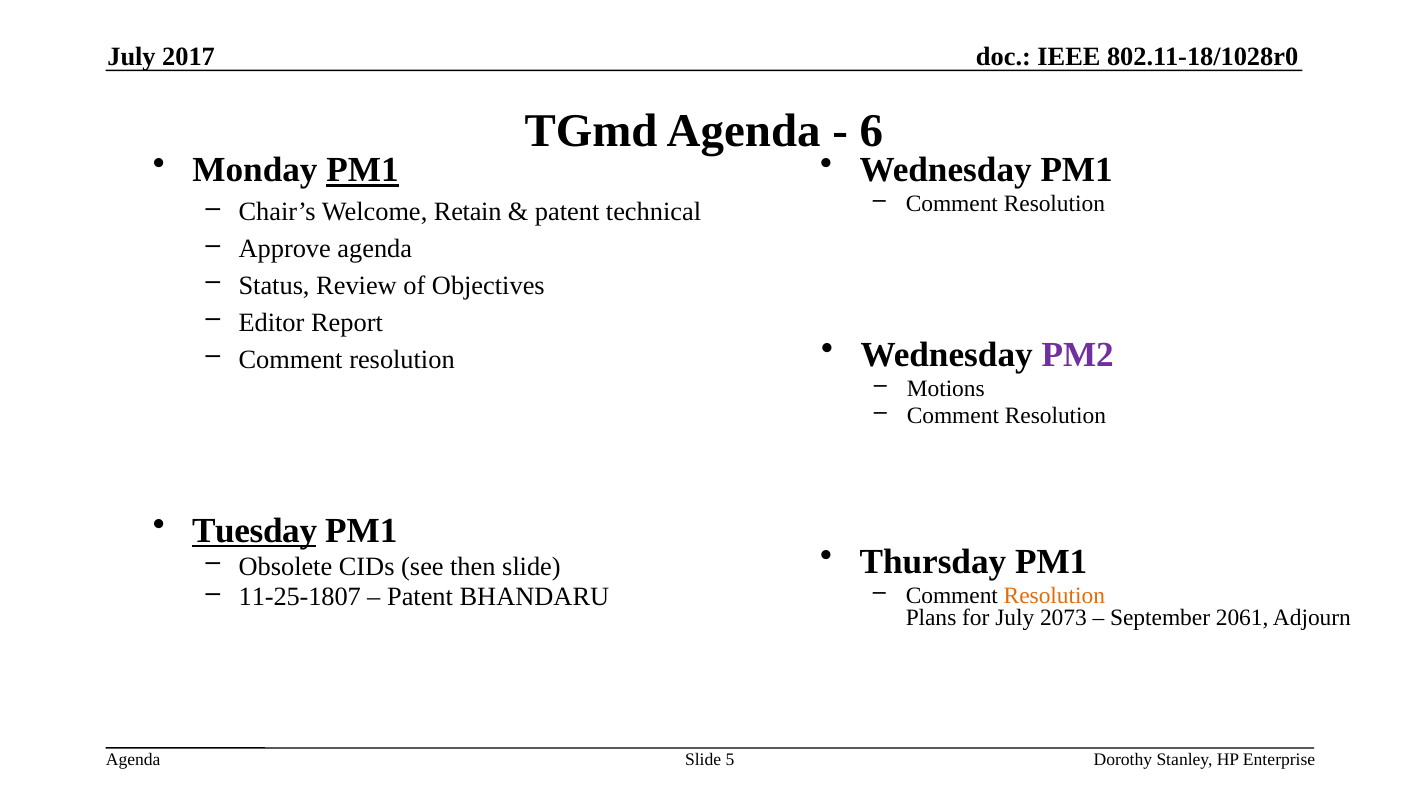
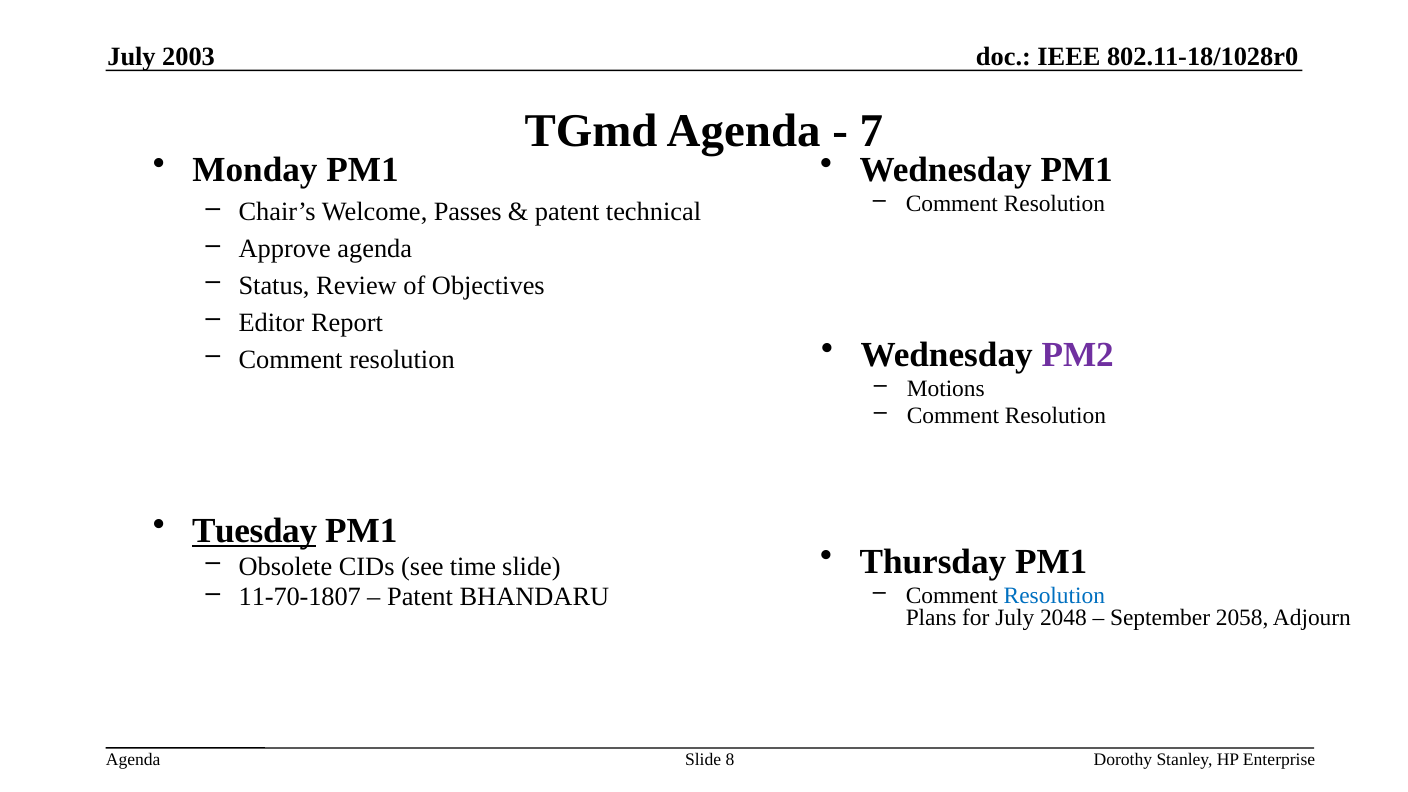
2017: 2017 -> 2003 (189, 56)
6: 6 -> 7 (871, 131)
PM1 underline: present -> none (363, 170)
Retain: Retain -> Passes (468, 212)
then: then -> time (473, 566)
11-25-1807: 11-25-1807 -> 11-70-1807 (300, 597)
Resolution colour: orange -> blue (1054, 595)
2073: 2073 -> 2048 (1063, 618)
2061: 2061 -> 2058 (1242, 618)
5: 5 -> 8 (730, 760)
